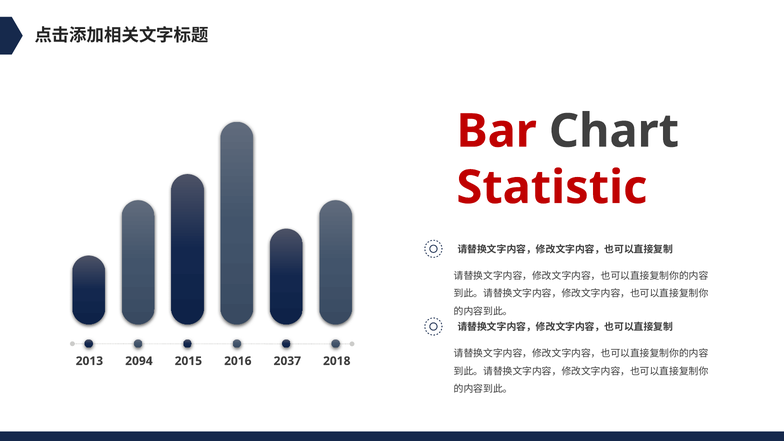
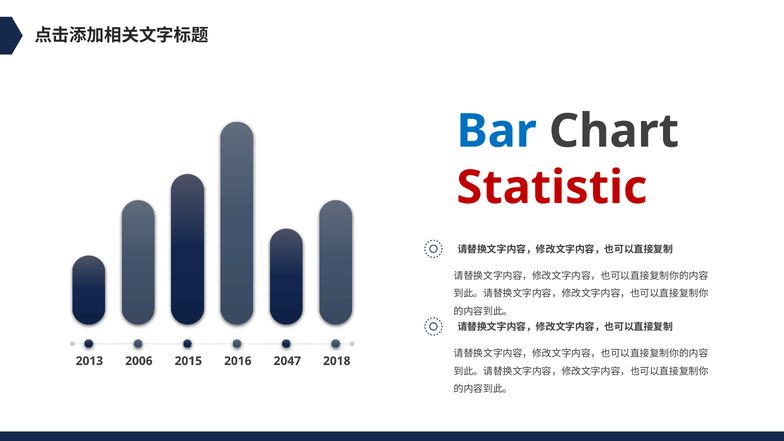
Bar colour: red -> blue (497, 131)
2094: 2094 -> 2006 (139, 361)
2037: 2037 -> 2047 (287, 361)
